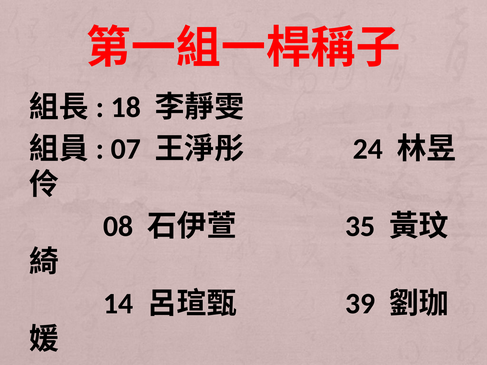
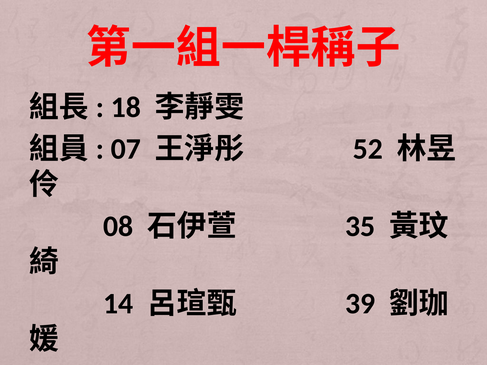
24: 24 -> 52 (368, 149)
